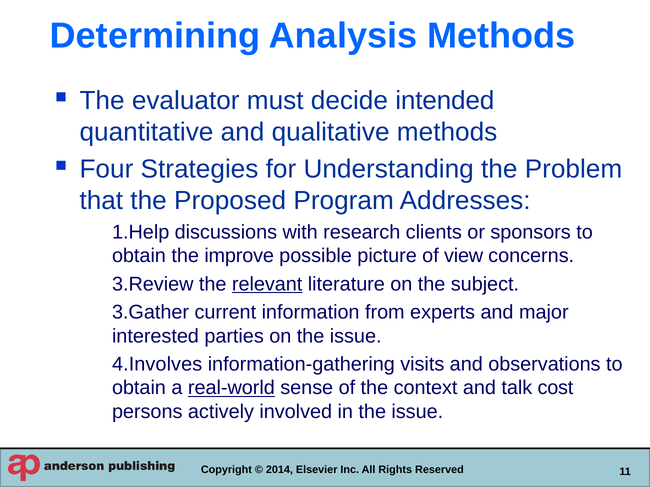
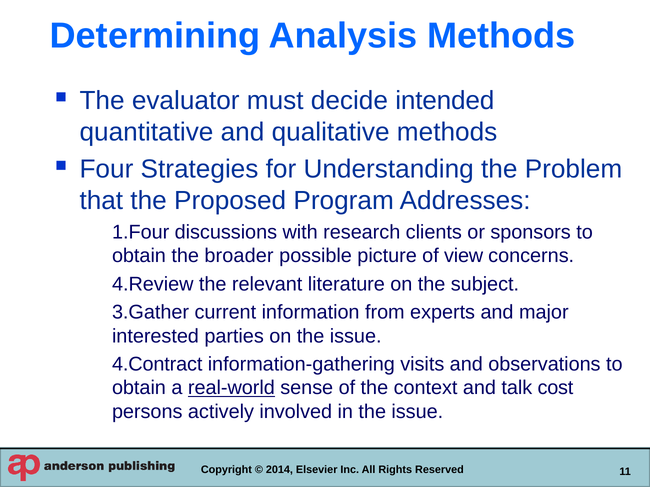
1.Help: 1.Help -> 1.Four (141, 232)
improve: improve -> broader (239, 256)
3.Review: 3.Review -> 4.Review (153, 284)
relevant underline: present -> none (267, 284)
4.Involves: 4.Involves -> 4.Contract (157, 364)
